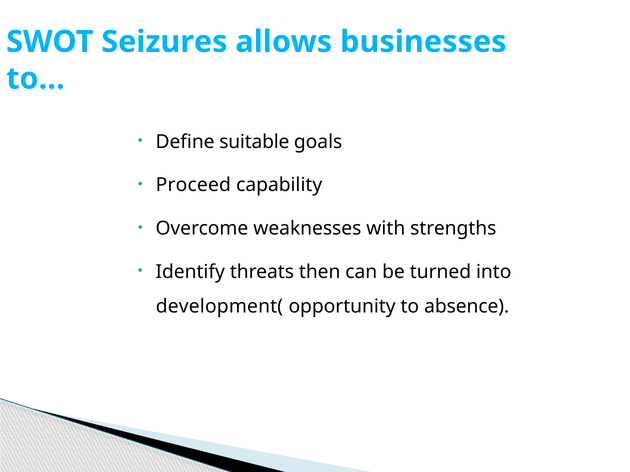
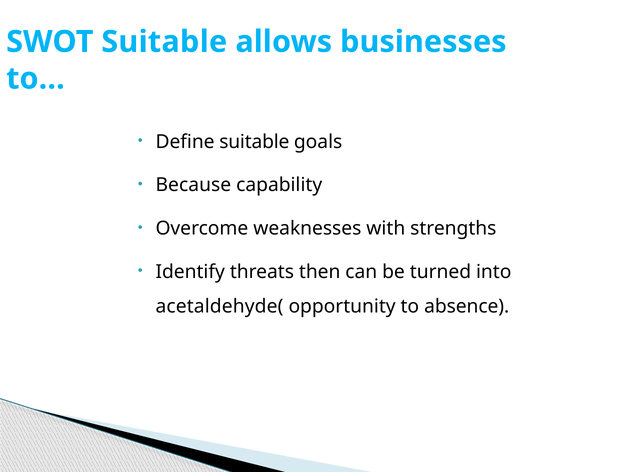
SWOT Seizures: Seizures -> Suitable (164, 42)
Proceed: Proceed -> Because (193, 185)
development(: development( -> acetaldehyde( (219, 307)
